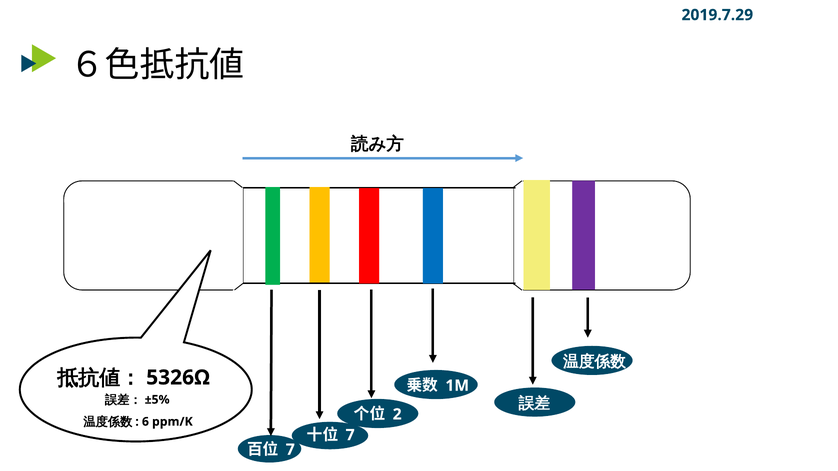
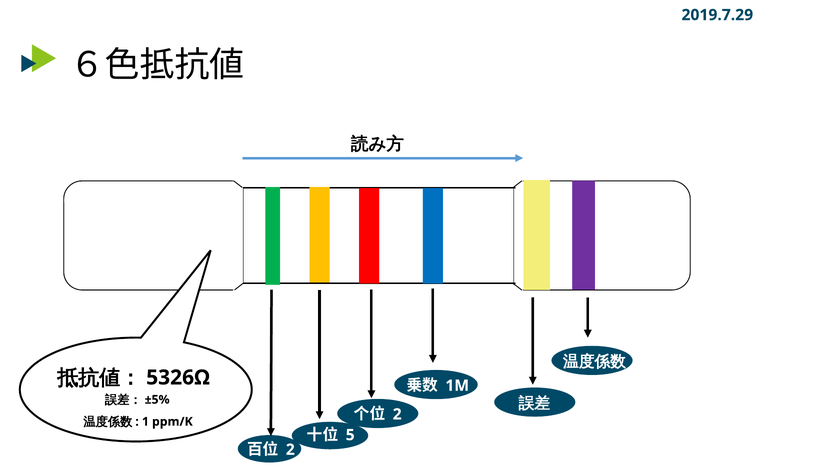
6: 6 -> 1 (145, 422)
7: 7 -> 5 (350, 435)
7: 7 -> 2 (290, 450)
